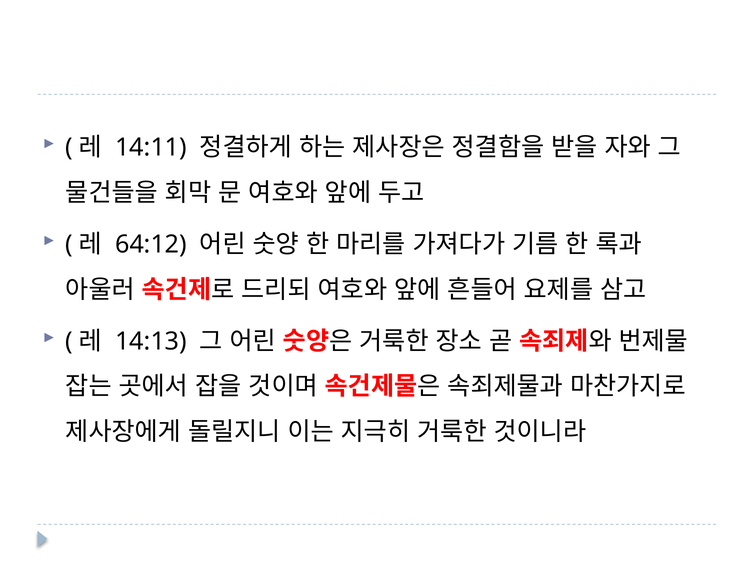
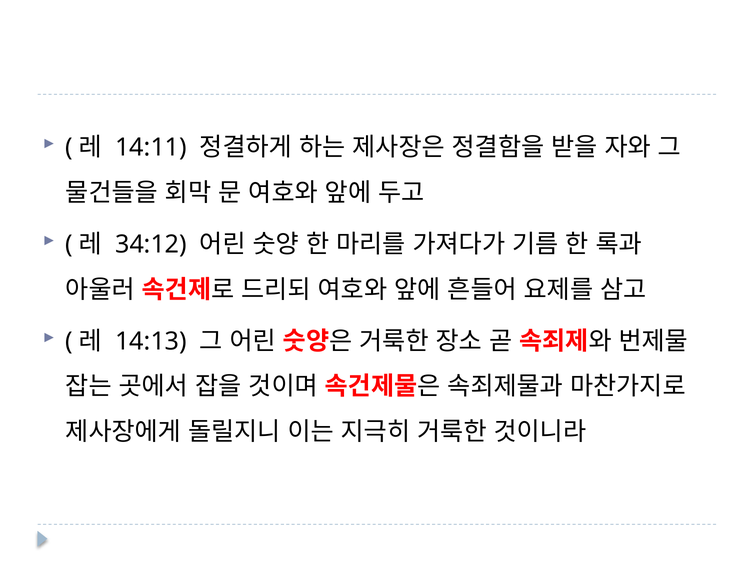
64:12: 64:12 -> 34:12 (151, 244)
